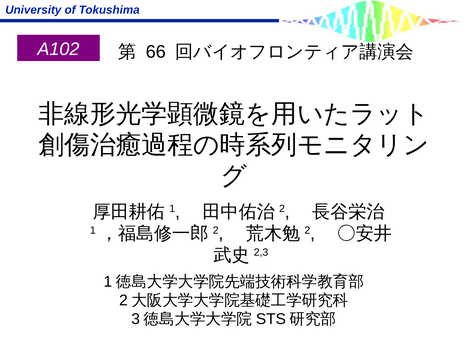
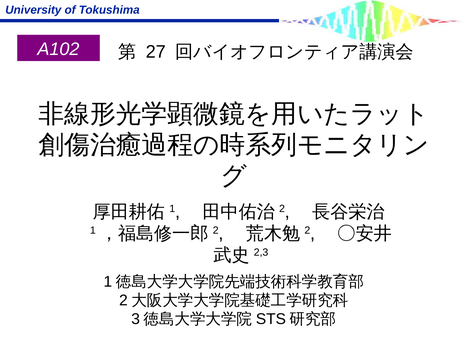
66: 66 -> 27 (156, 52)
